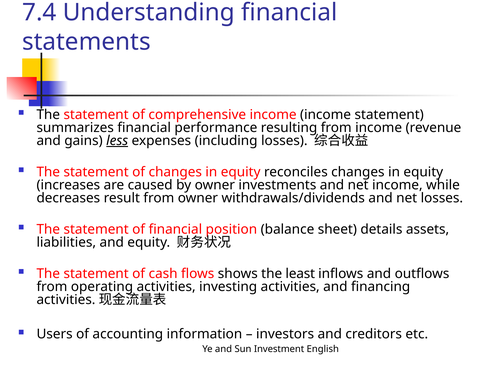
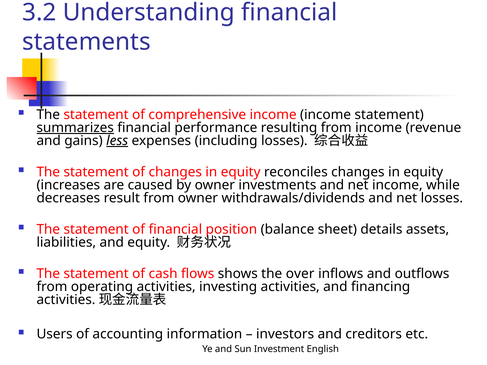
7.4: 7.4 -> 3.2 (39, 12)
summarizes underline: none -> present (75, 128)
least: least -> over (300, 274)
